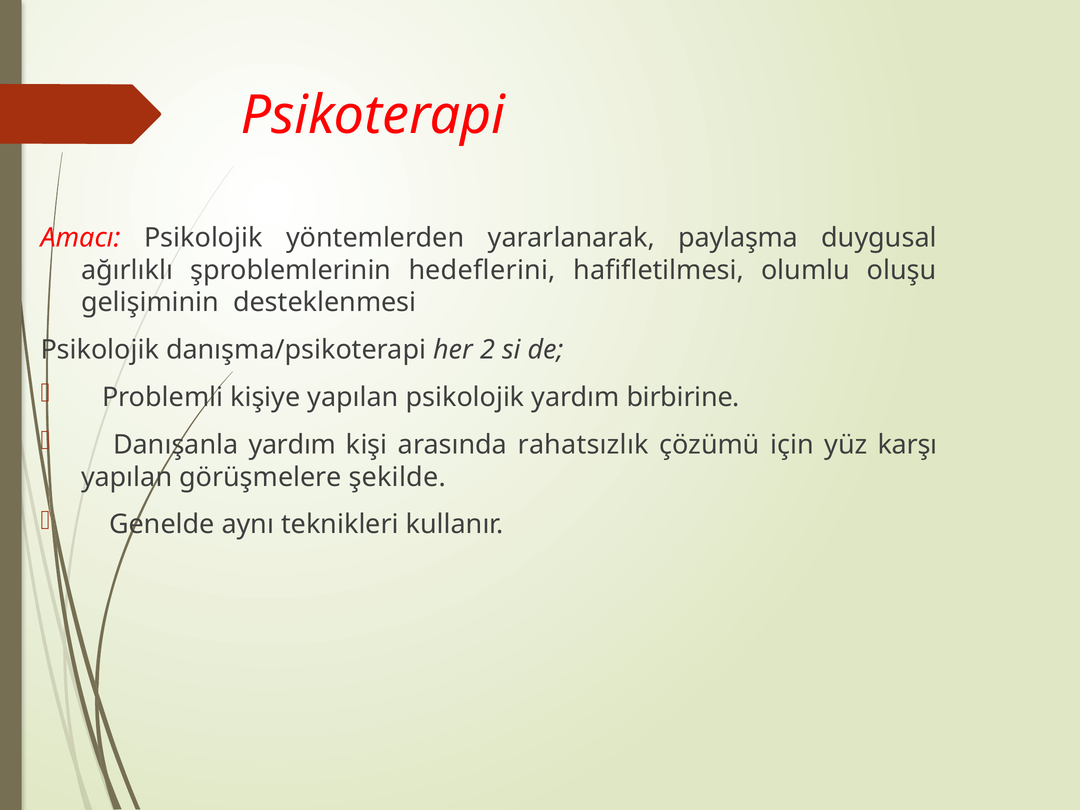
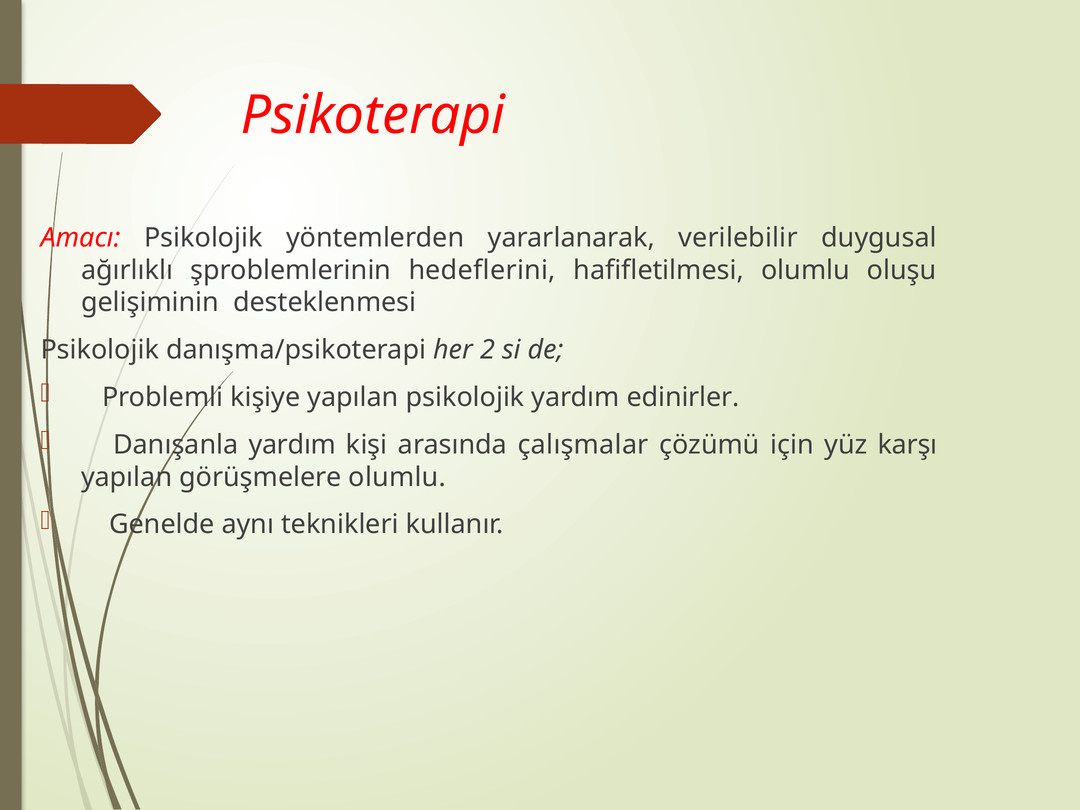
paylaşma: paylaşma -> verilebilir (738, 238)
birbirine: birbirine -> edinirler (683, 397)
rahatsızlık: rahatsızlık -> çalışmalar (583, 445)
görüşmelere şekilde: şekilde -> olumlu (397, 477)
